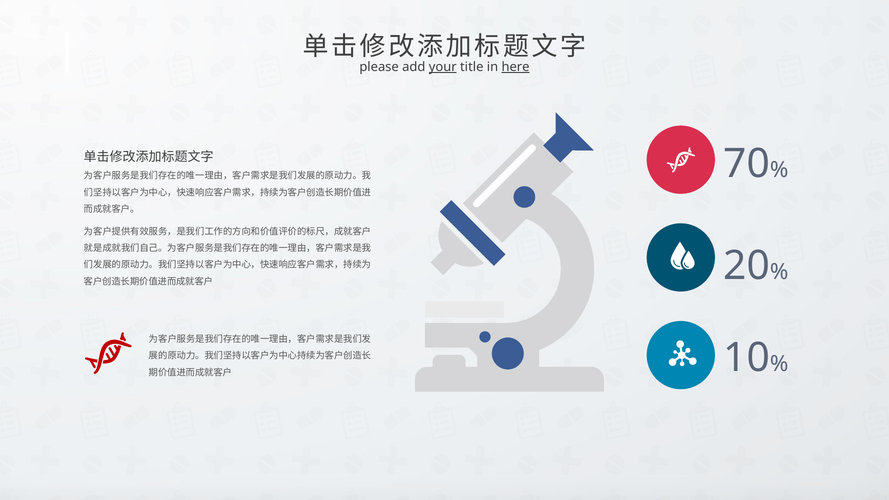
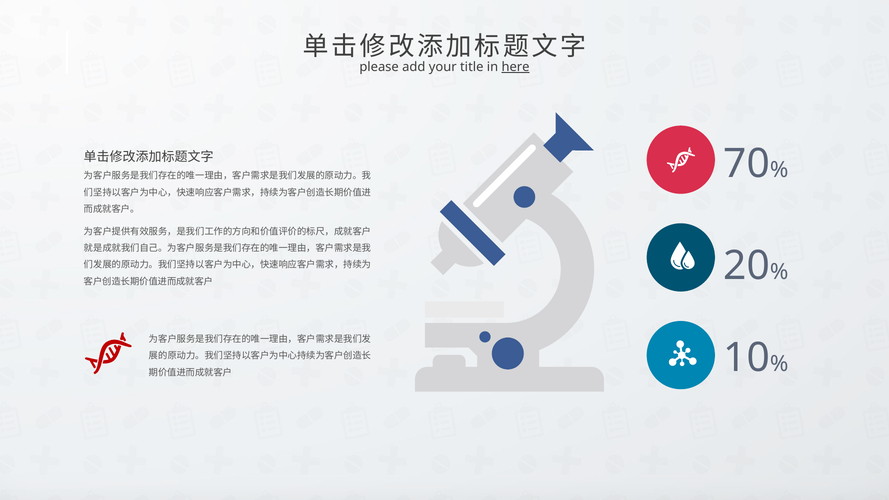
your underline: present -> none (443, 67)
